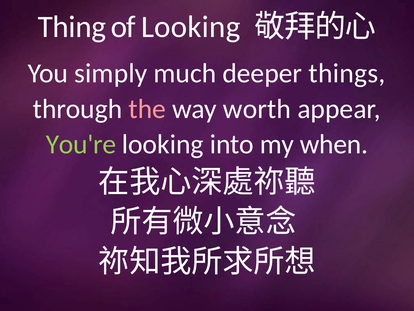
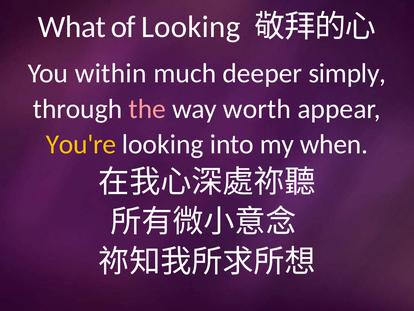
Thing: Thing -> What (72, 27)
simply: simply -> within (111, 73)
things: things -> simply (347, 73)
You're colour: light green -> yellow (81, 144)
